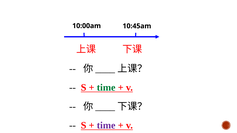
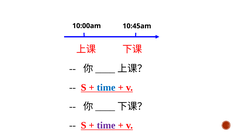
time colour: green -> blue (106, 88)
